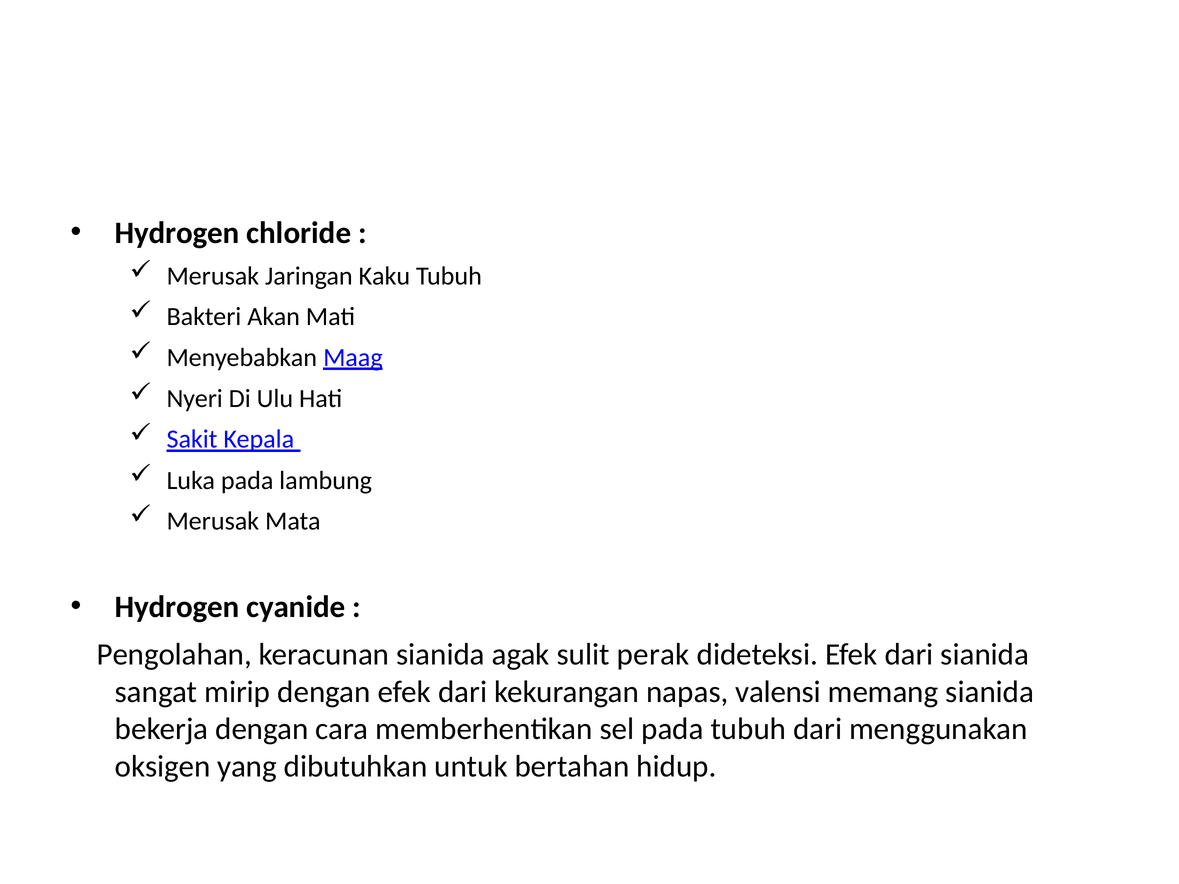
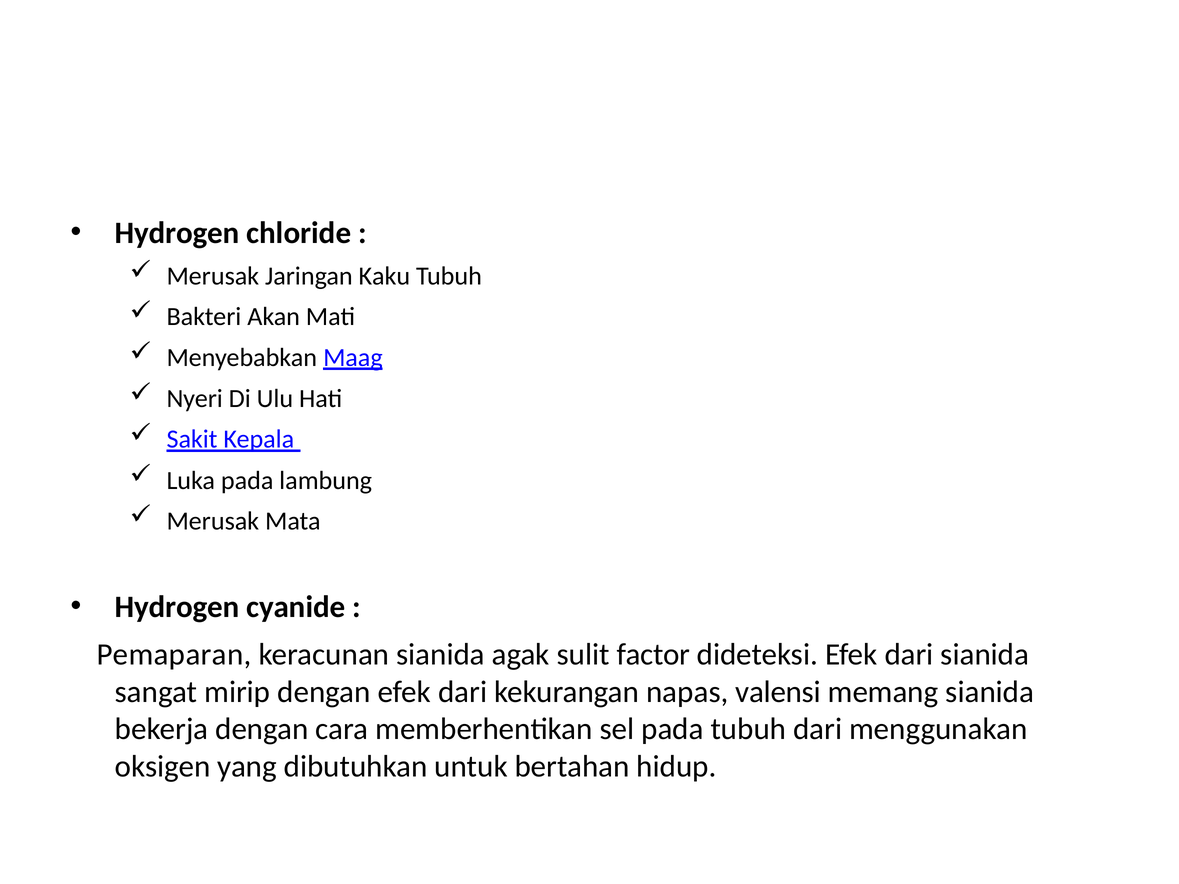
Pengolahan: Pengolahan -> Pemaparan (174, 655)
perak: perak -> factor (653, 655)
